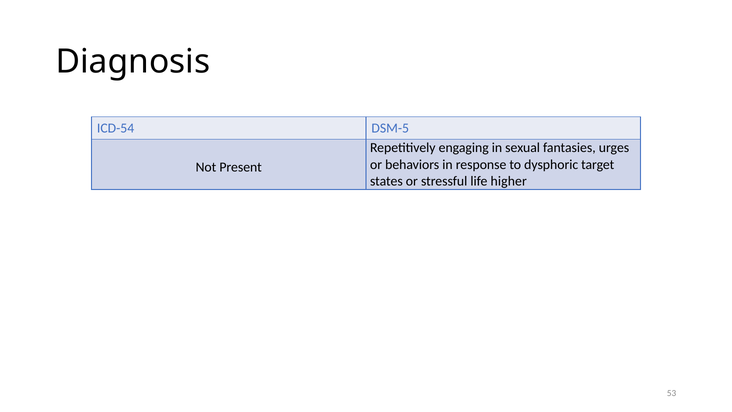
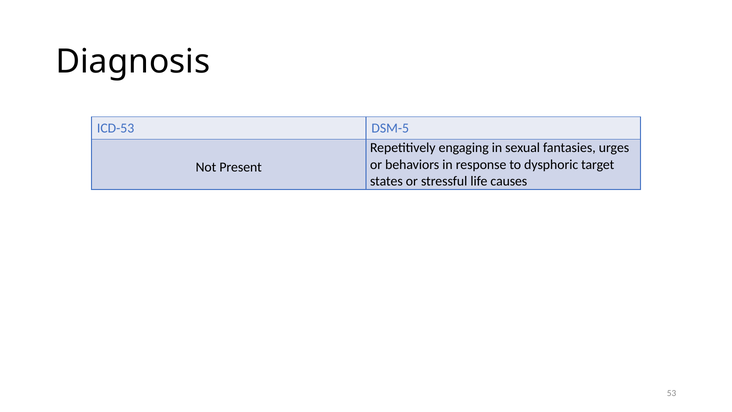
ICD-54: ICD-54 -> ICD-53 (116, 128)
higher: higher -> causes (509, 181)
